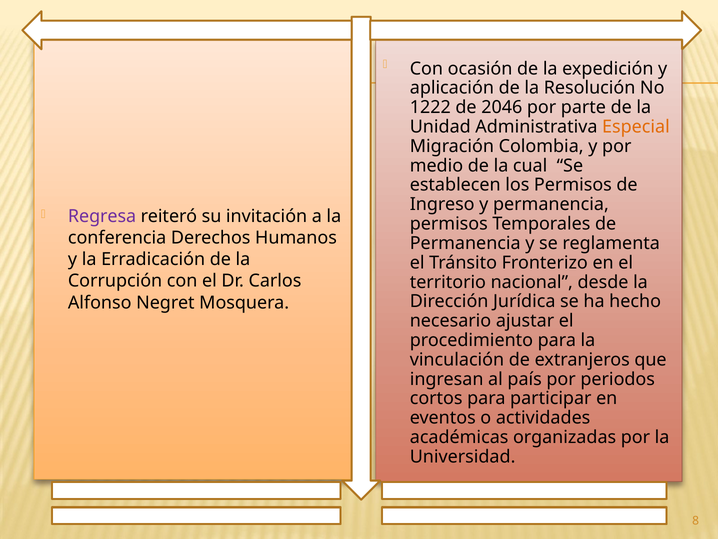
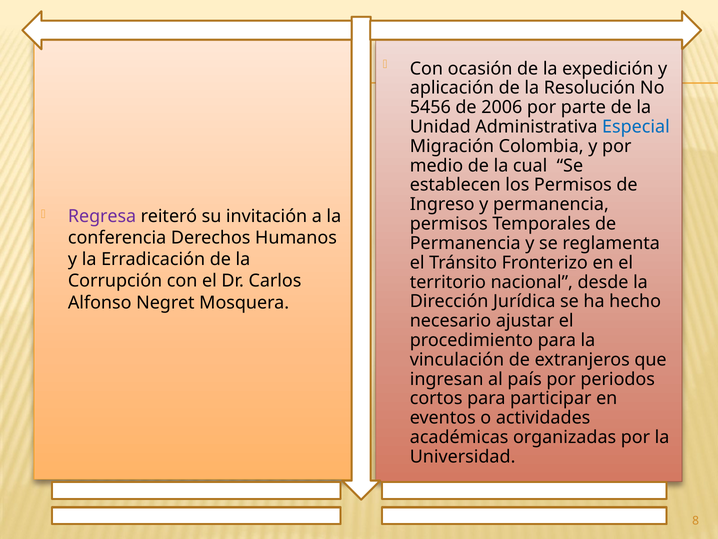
1222: 1222 -> 5456 (430, 107)
2046: 2046 -> 2006 (502, 107)
Especial colour: orange -> blue (636, 127)
